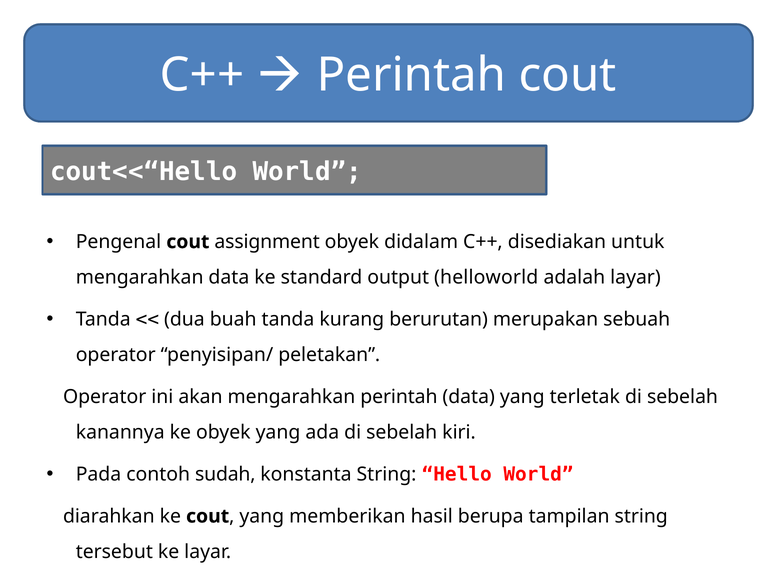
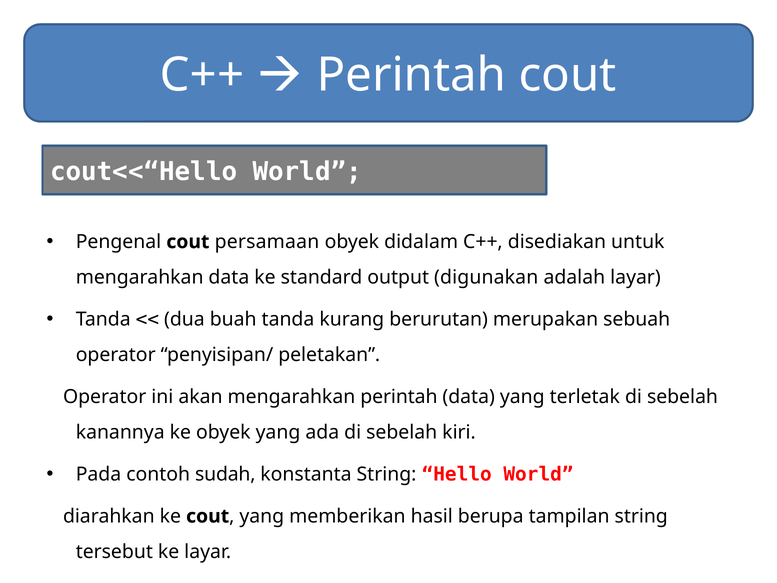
assignment: assignment -> persamaan (267, 242)
helloworld: helloworld -> digunakan (486, 277)
